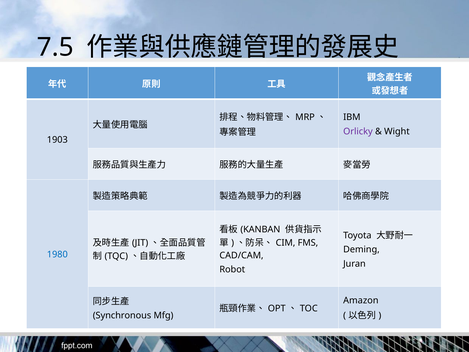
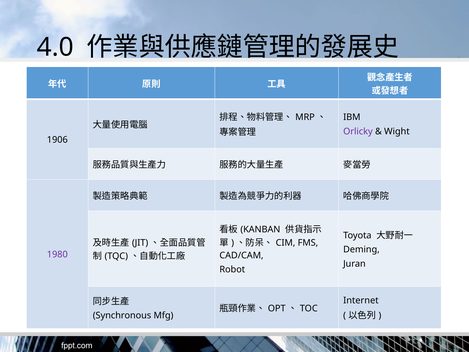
7.5: 7.5 -> 4.0 (55, 47)
1903: 1903 -> 1906 (57, 140)
1980 colour: blue -> purple (57, 254)
Amazon: Amazon -> Internet (361, 300)
